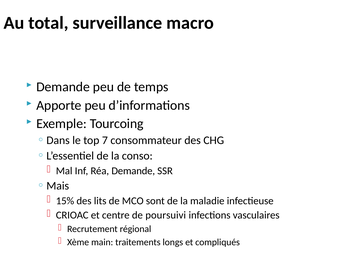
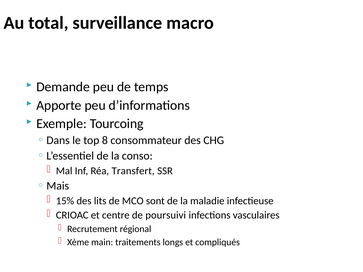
7: 7 -> 8 (105, 140)
Réa Demande: Demande -> Transfert (133, 171)
